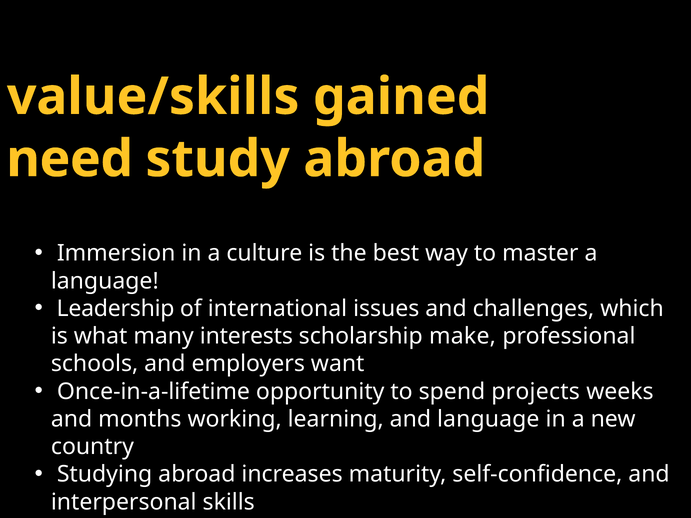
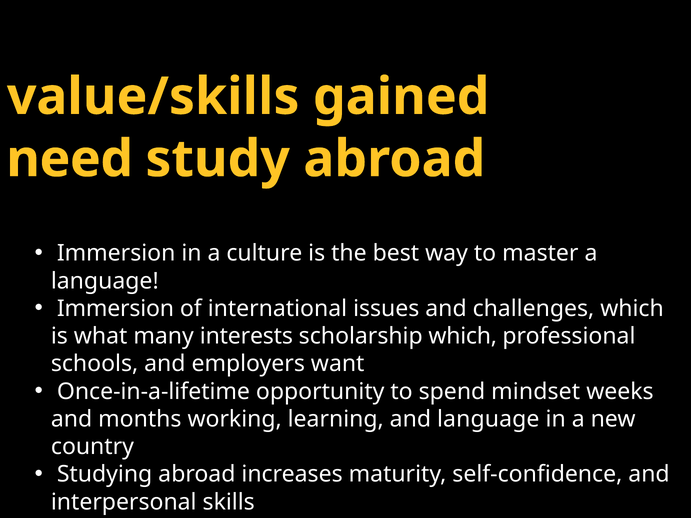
Leadership: Leadership -> Immersion (116, 309)
scholarship make: make -> which (463, 336)
projects: projects -> mindset (536, 392)
